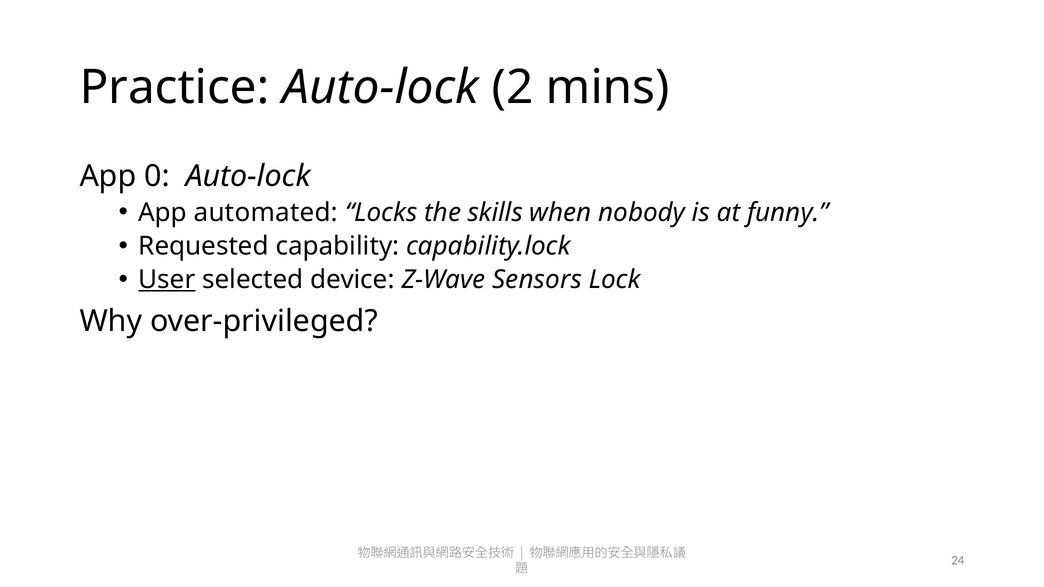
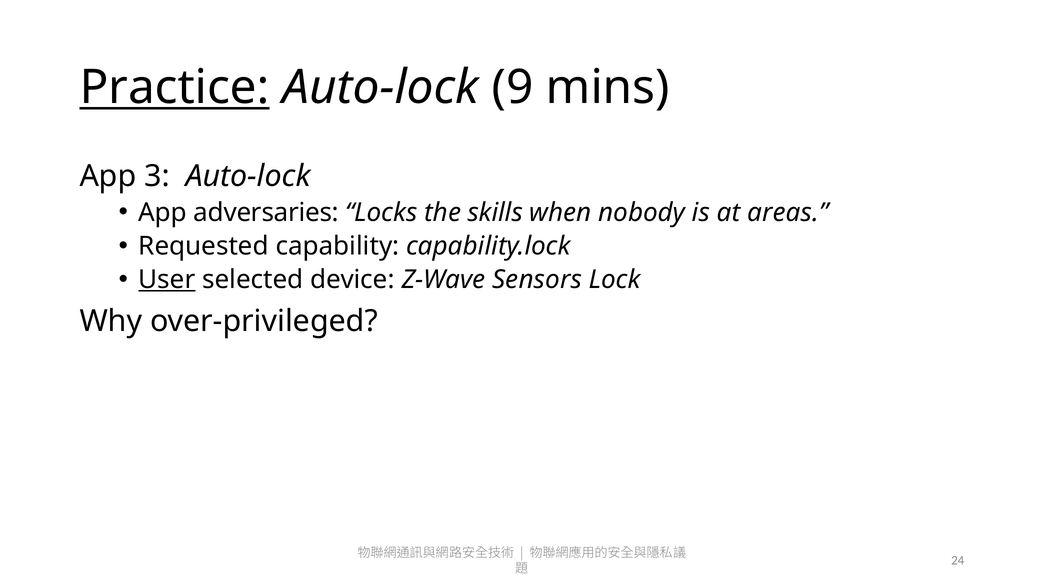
Practice underline: none -> present (175, 88)
2: 2 -> 9 (513, 88)
0: 0 -> 3 (157, 177)
automated: automated -> adversaries (266, 213)
funny: funny -> areas (788, 213)
